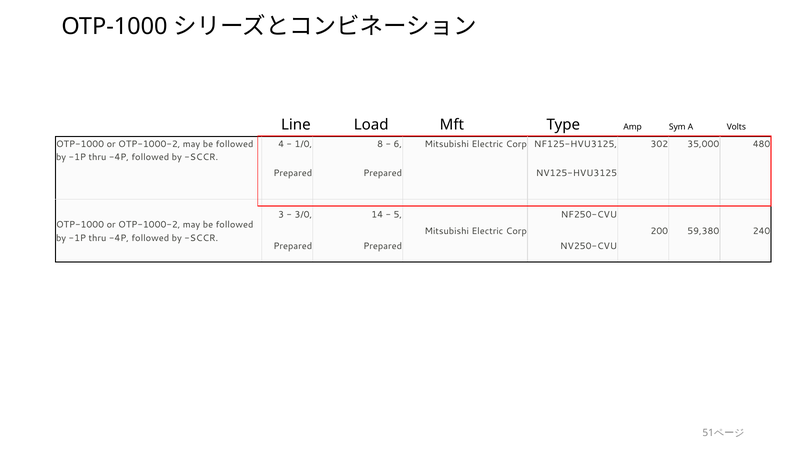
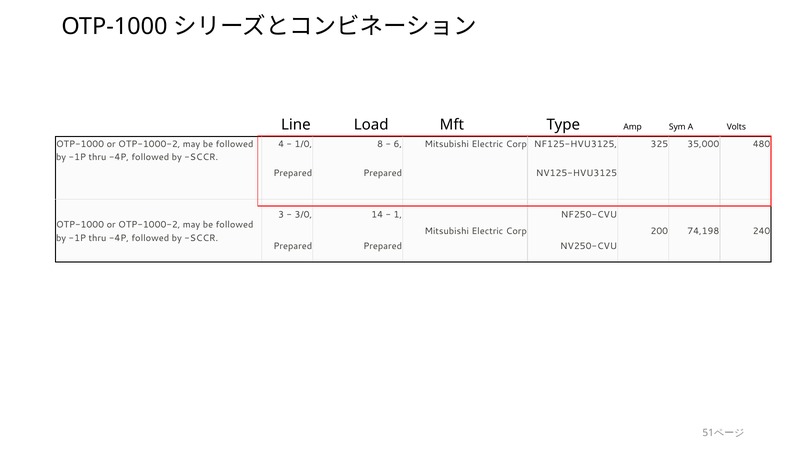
302: 302 -> 325 (659, 144)
5: 5 -> 1 (398, 214)
59,380: 59,380 -> 74,198 (703, 231)
